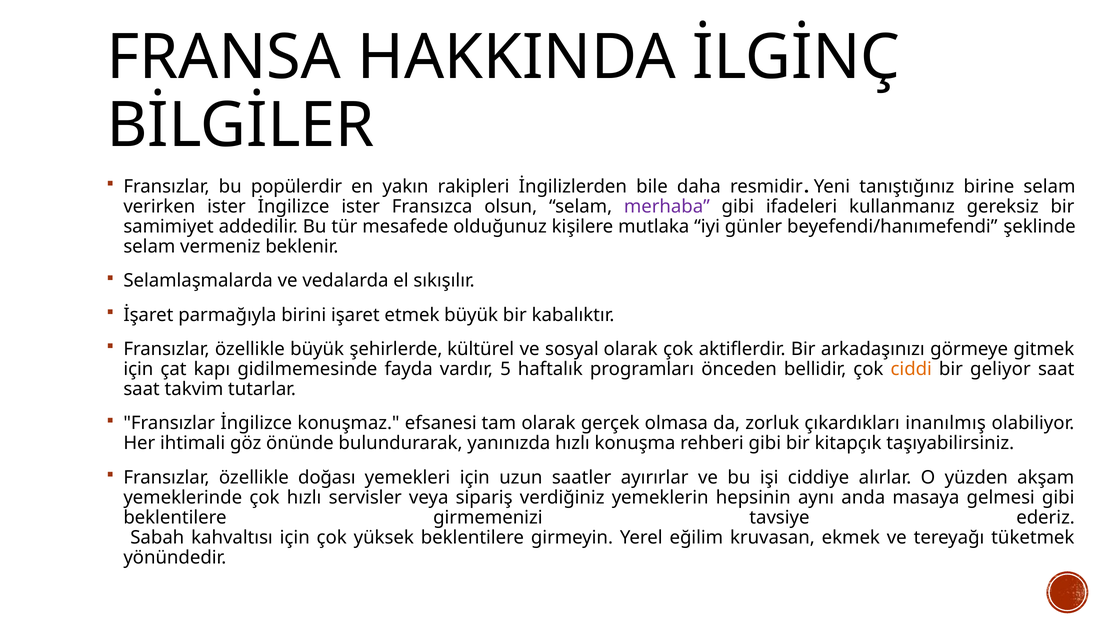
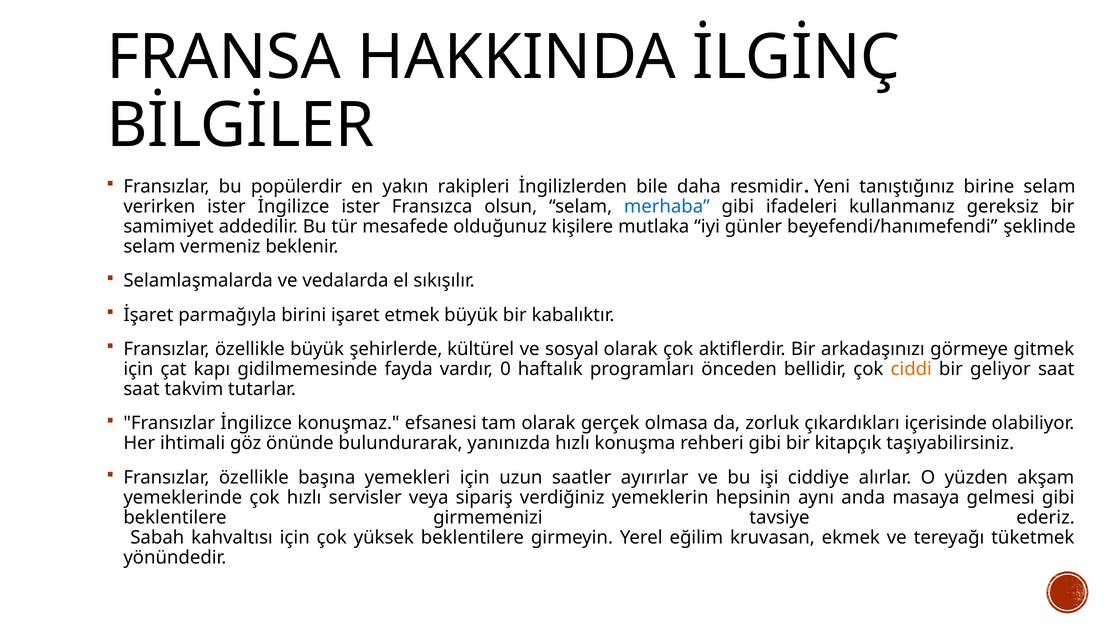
merhaba colour: purple -> blue (667, 207)
5: 5 -> 0 (505, 369)
inanılmış: inanılmış -> içerisinde (946, 424)
doğası: doğası -> başına (327, 478)
